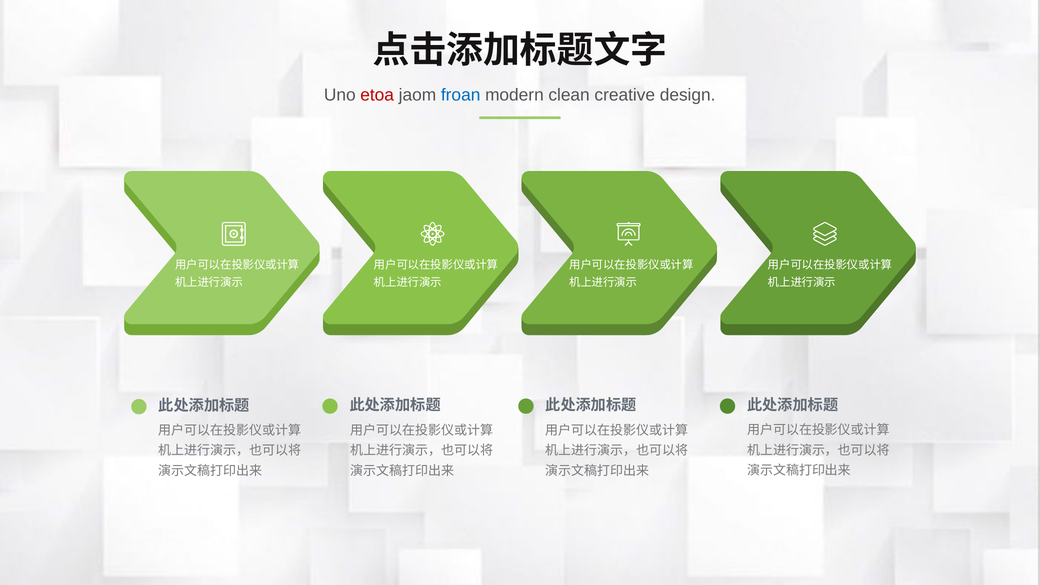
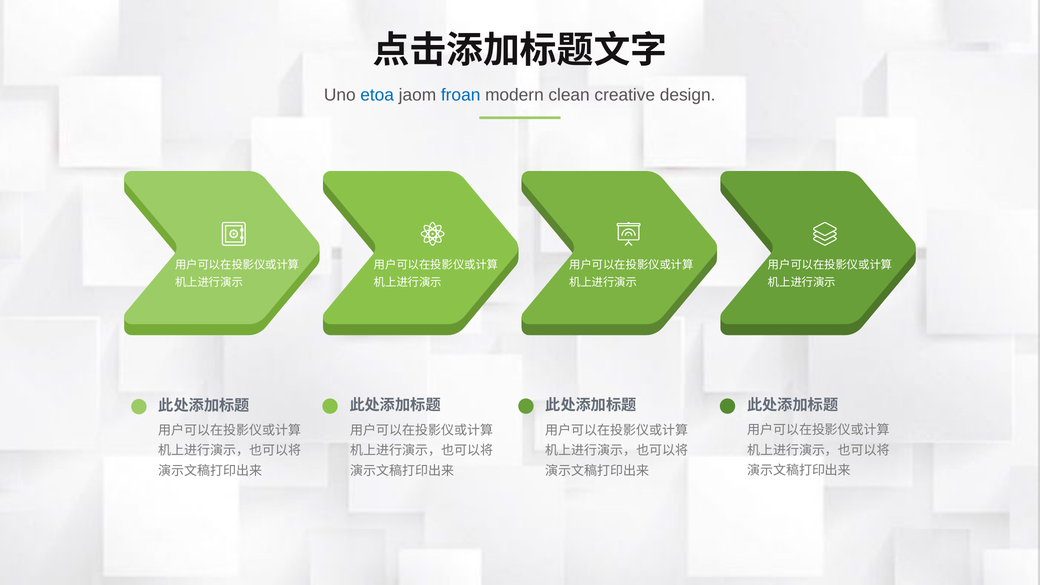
etoa colour: red -> blue (377, 95)
